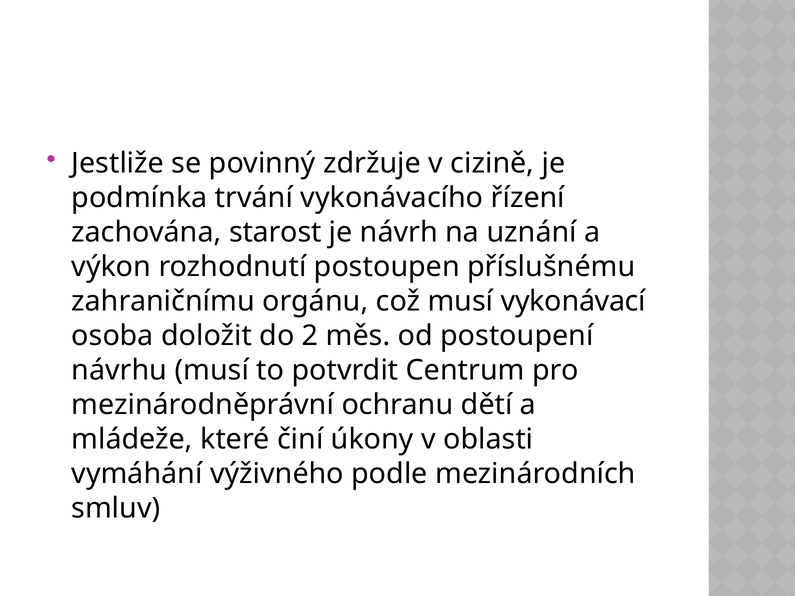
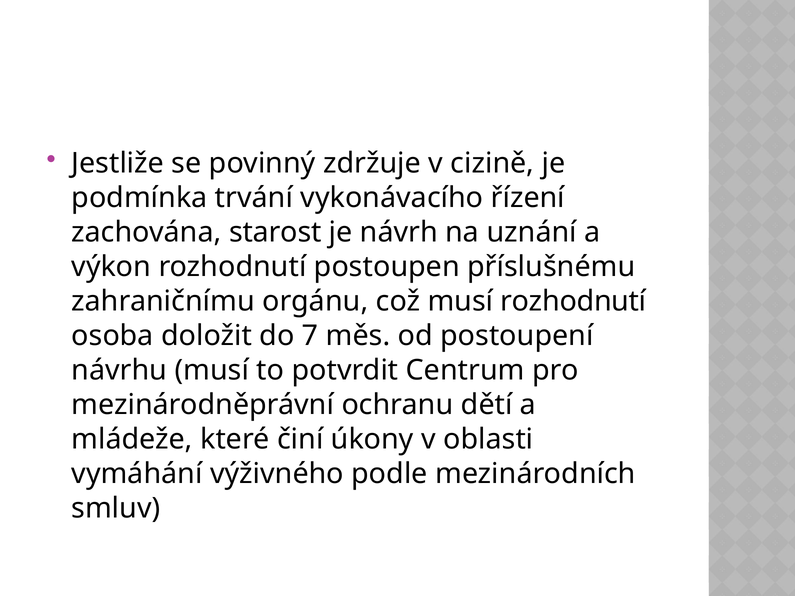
musí vykonávací: vykonávací -> rozhodnutí (573, 301)
2: 2 -> 7 (310, 336)
